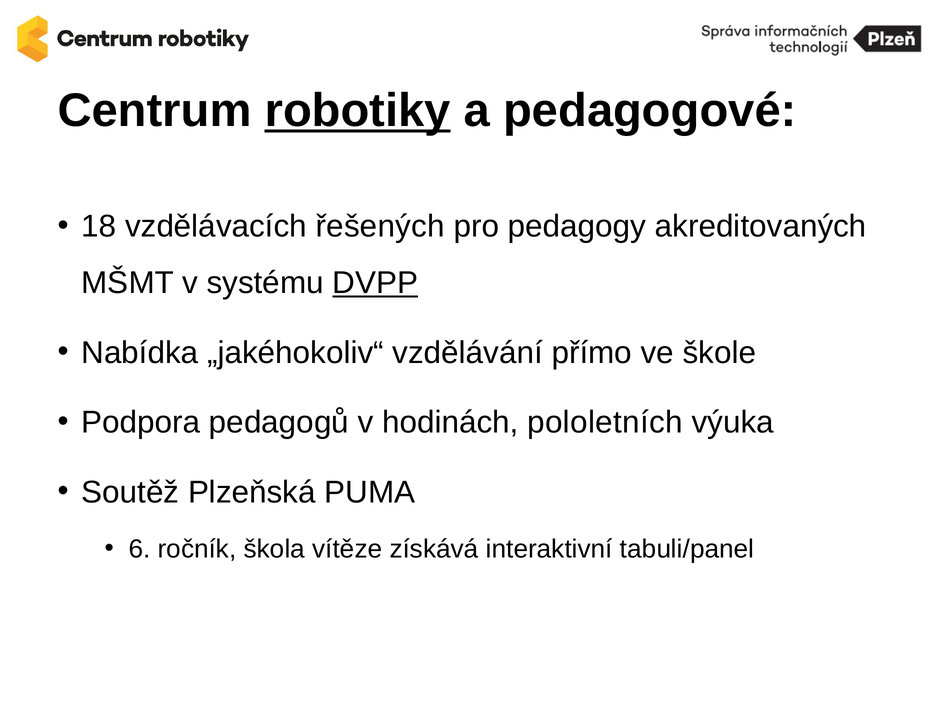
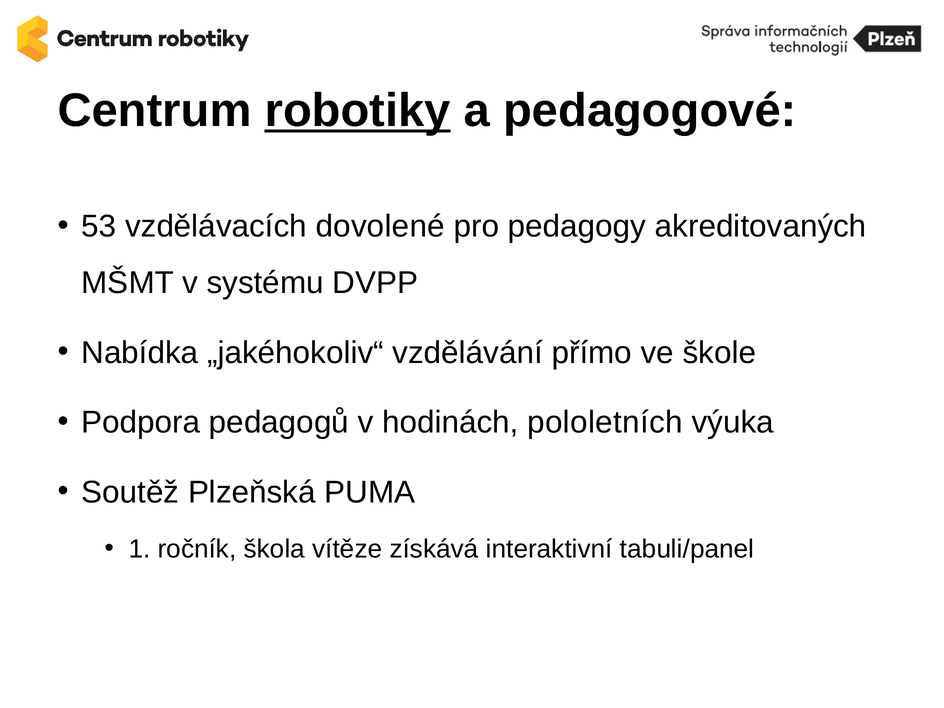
18: 18 -> 53 (99, 226)
řešených: řešených -> dovolené (380, 226)
DVPP underline: present -> none (375, 283)
6: 6 -> 1 (139, 549)
